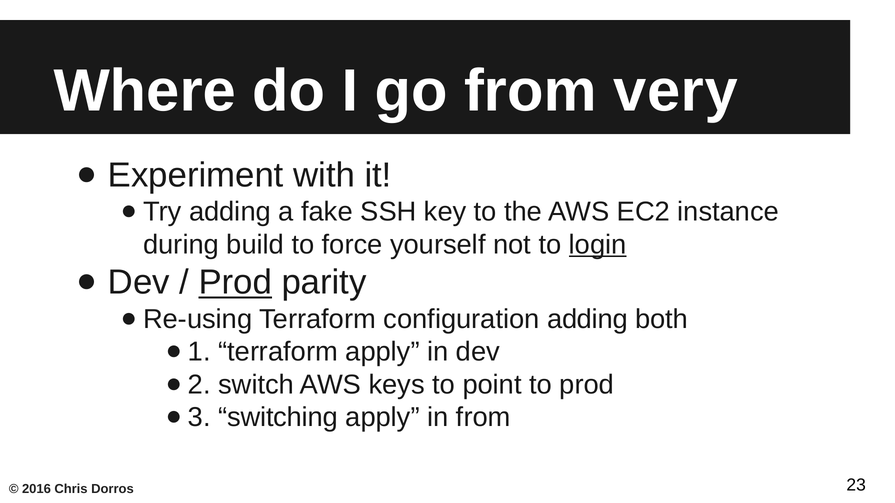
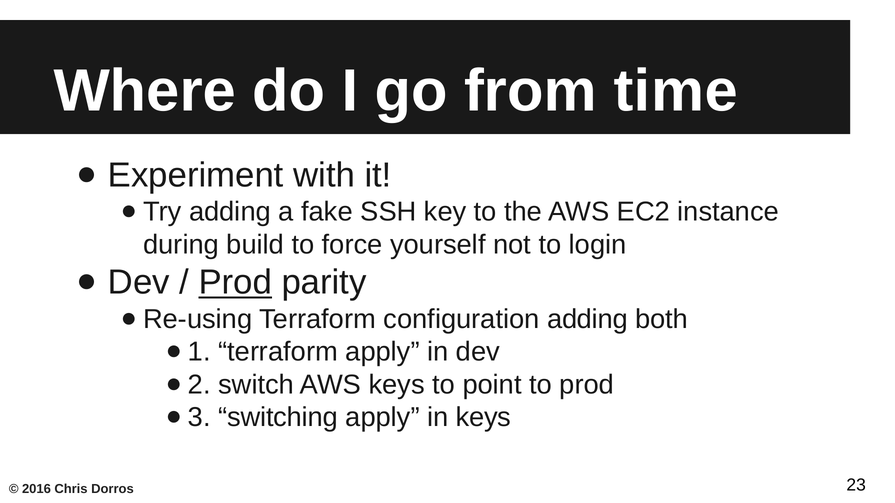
very: very -> time (676, 91)
login underline: present -> none (598, 245)
in from: from -> keys (483, 418)
